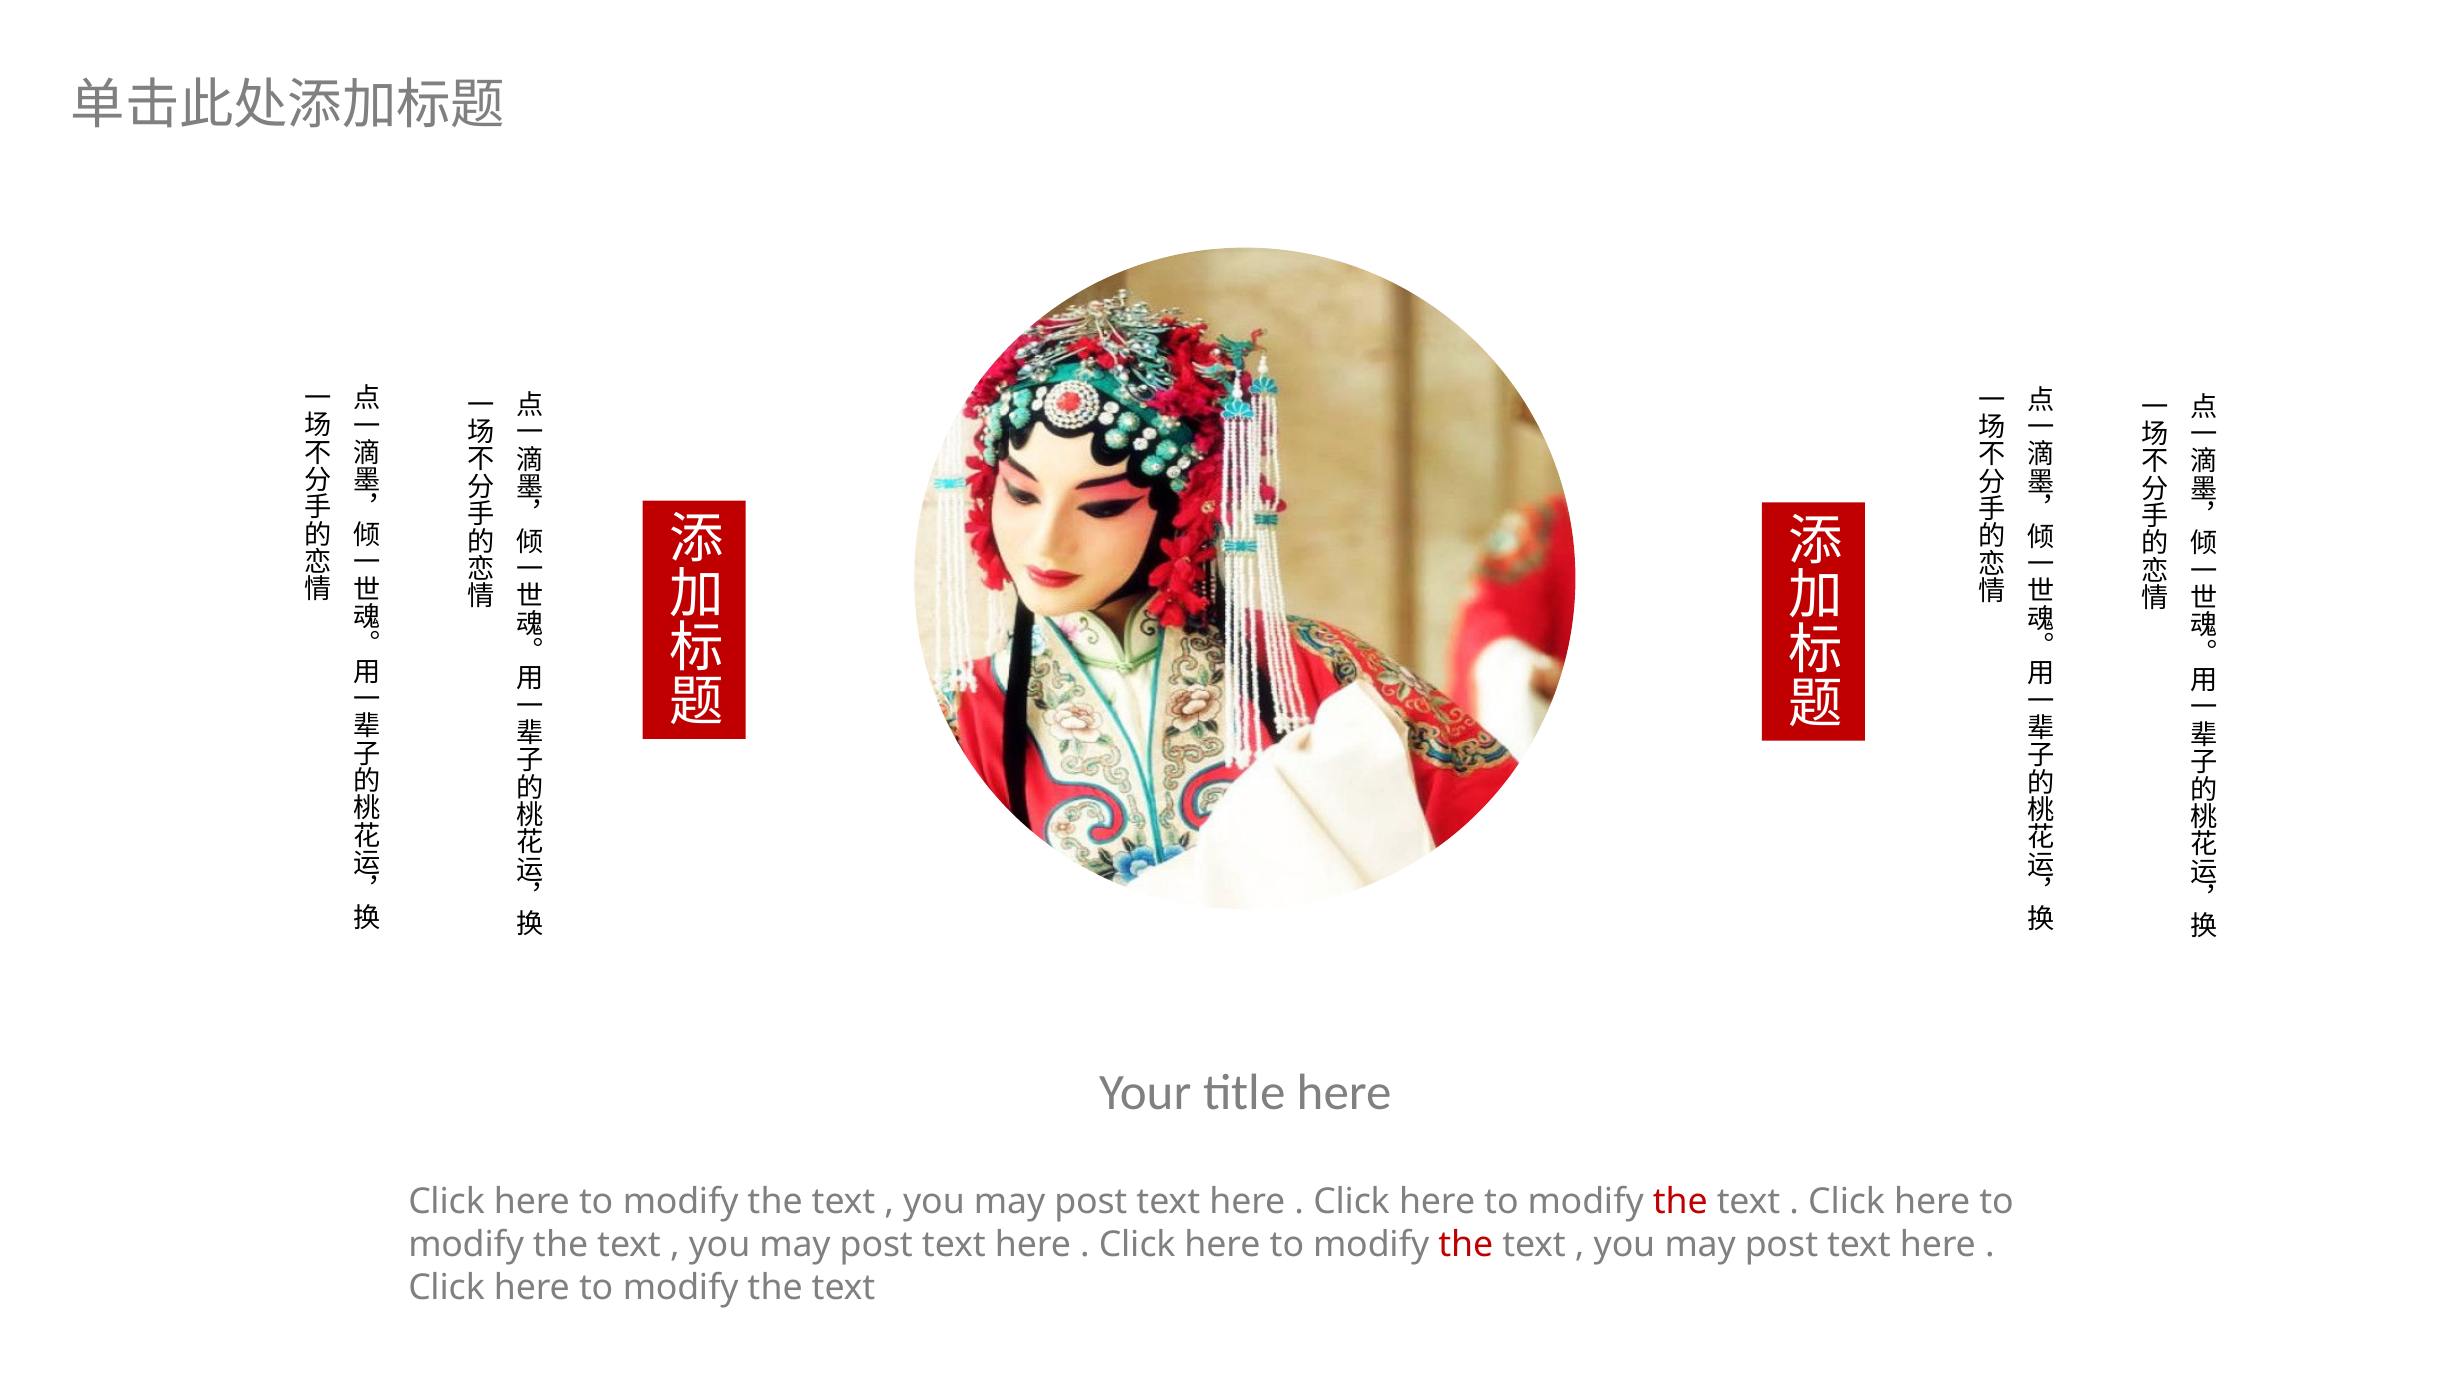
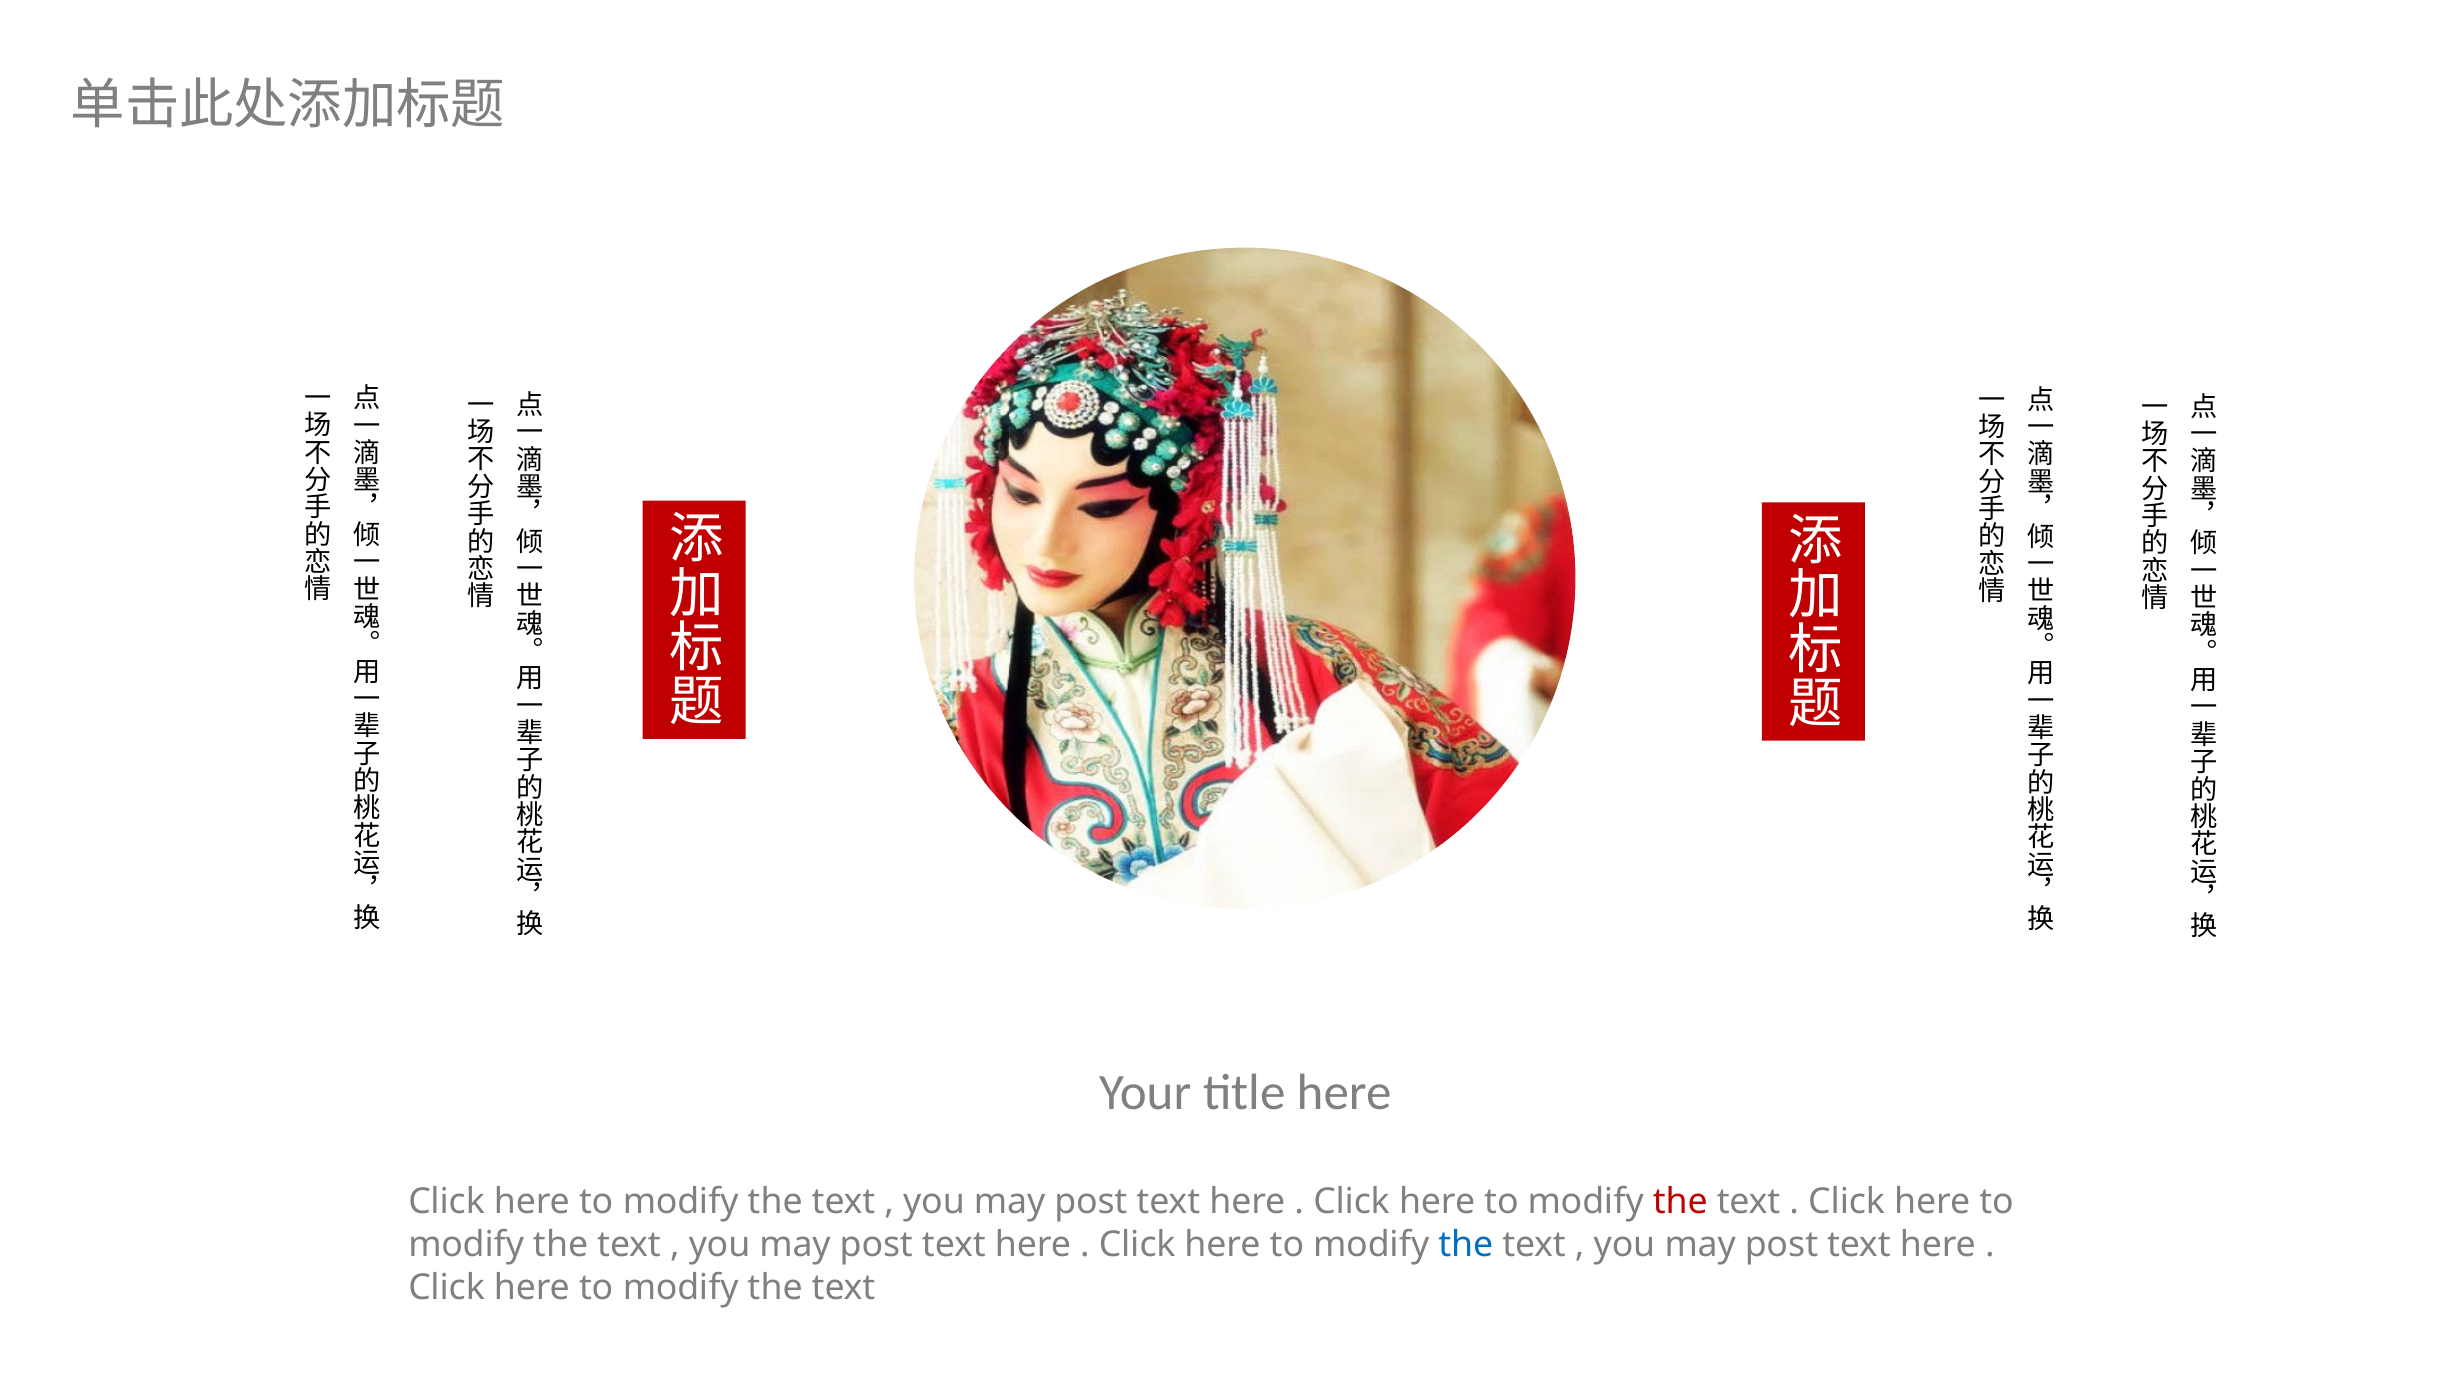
the colour: red -> blue (1466, 1245)
